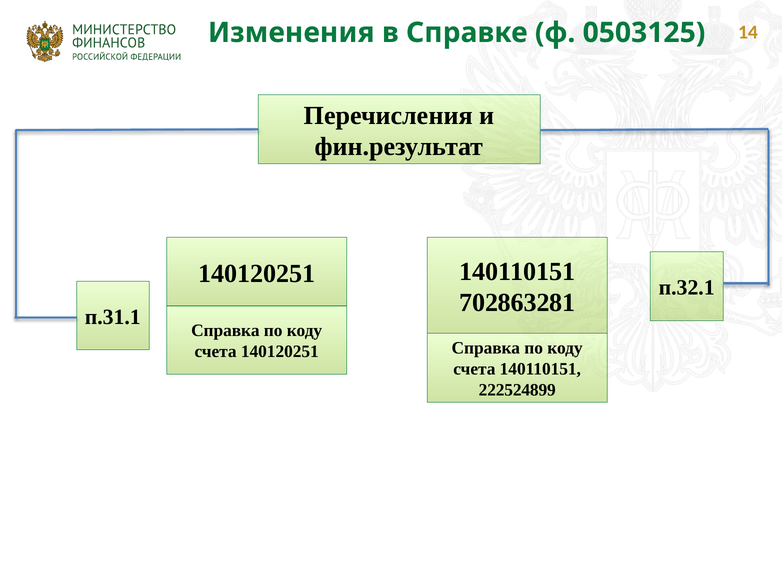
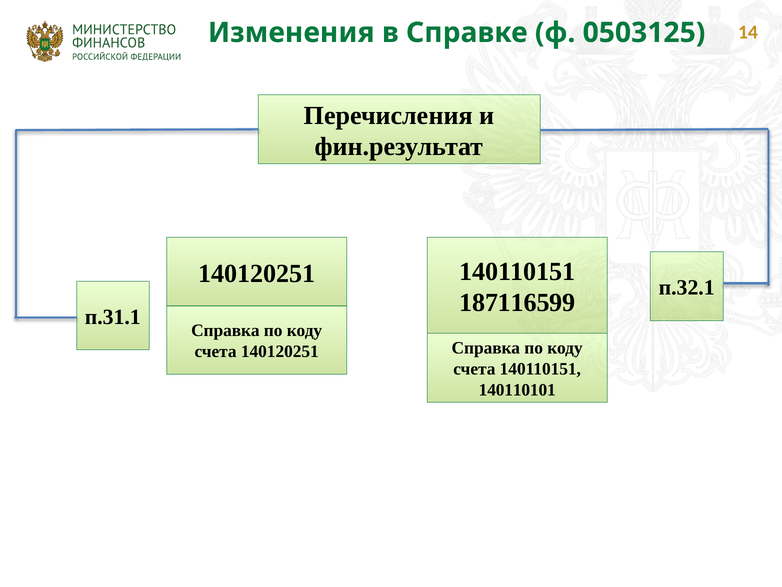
702863281: 702863281 -> 187116599 (517, 303)
222524899: 222524899 -> 140110101 (517, 389)
